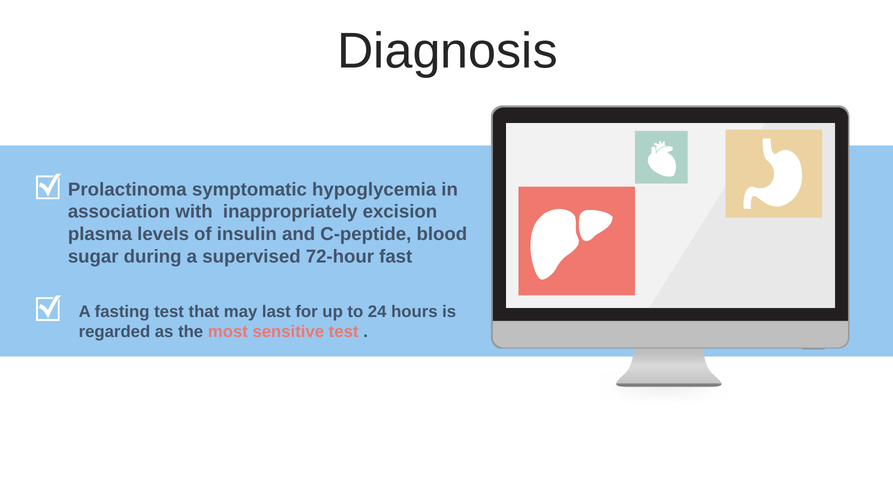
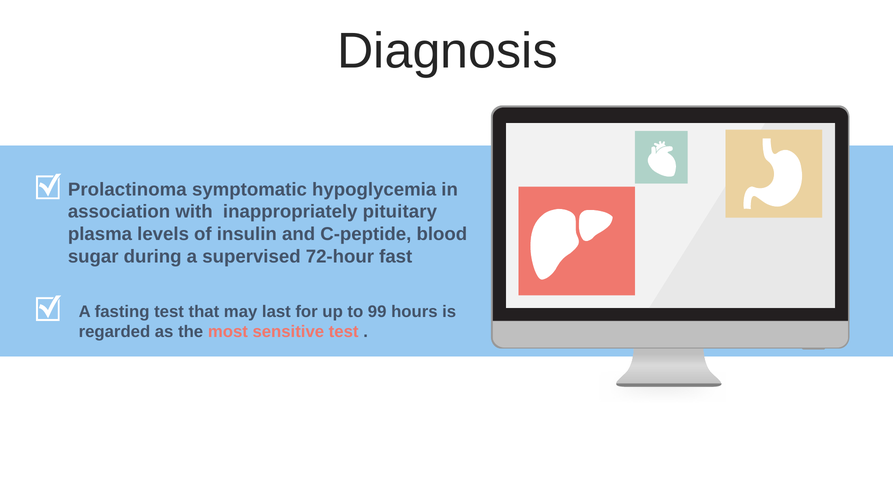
excision: excision -> pituitary (400, 212)
24: 24 -> 99 (377, 312)
